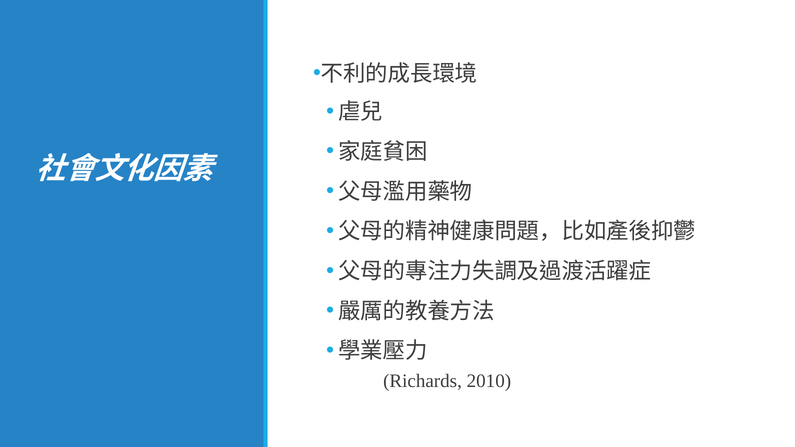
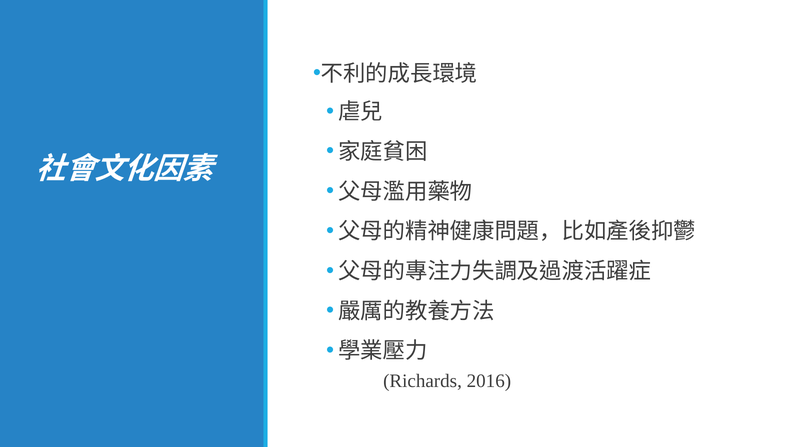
2010: 2010 -> 2016 (489, 381)
